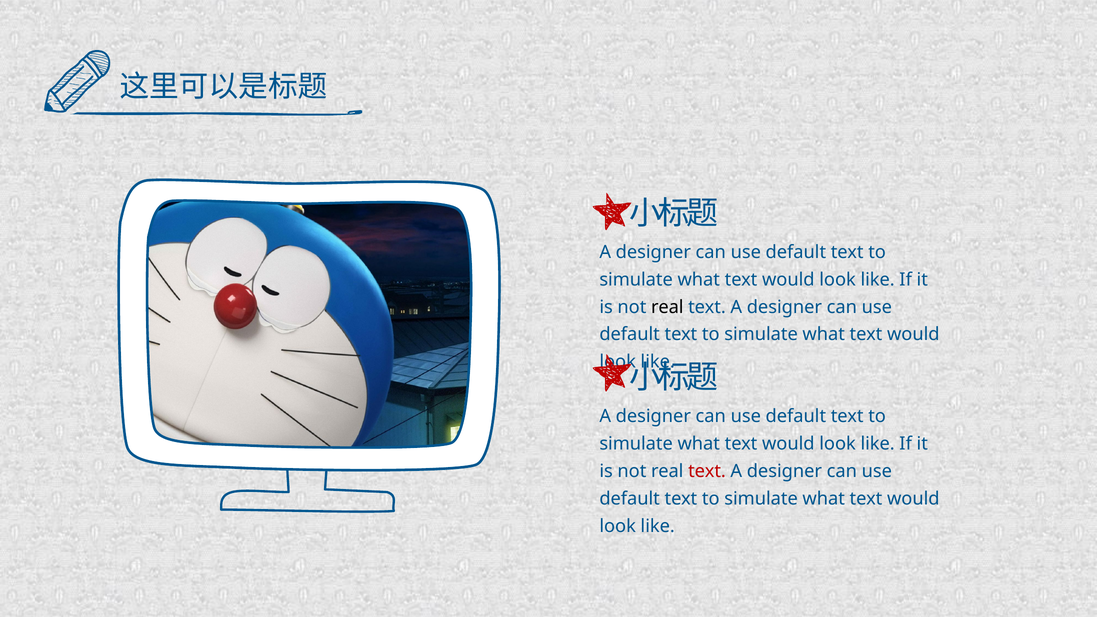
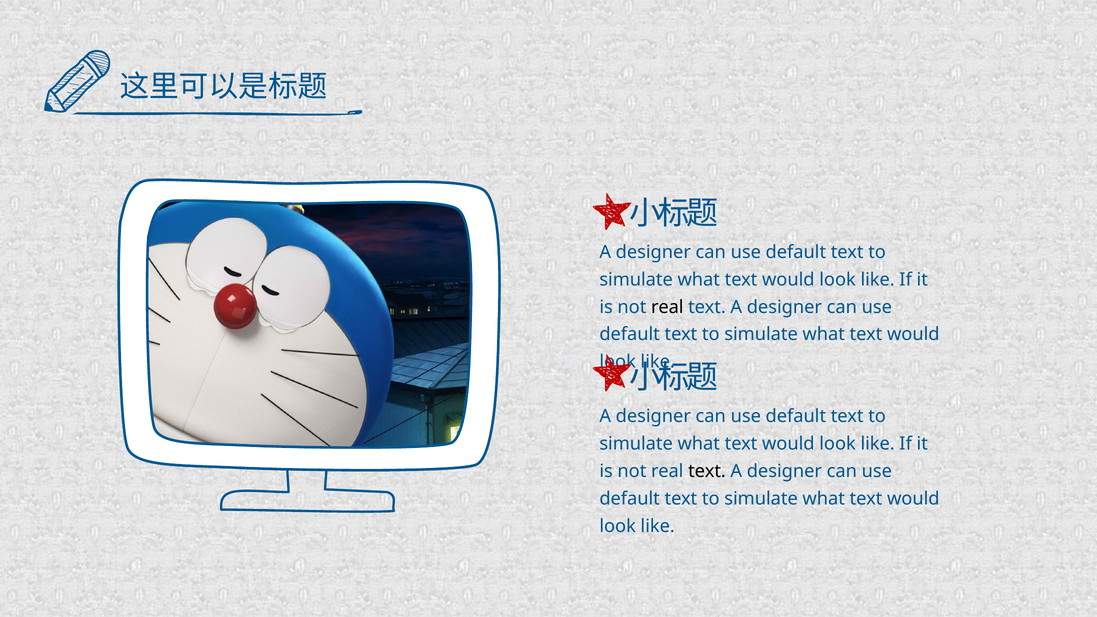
text colour: red -> black (707, 471)
